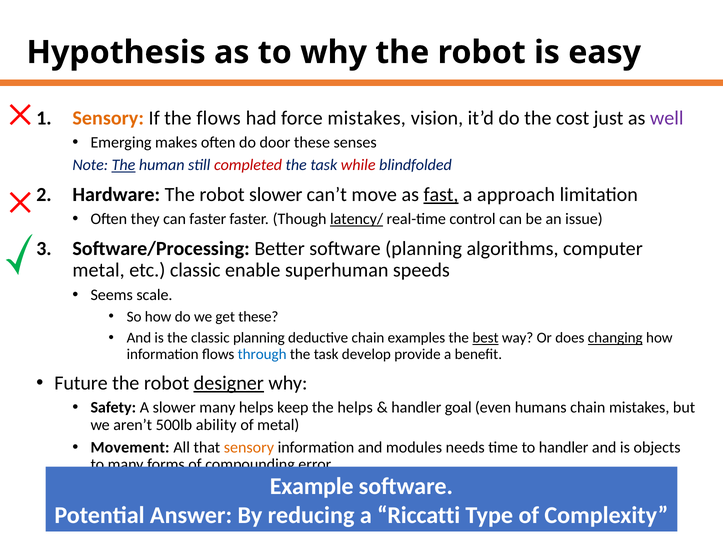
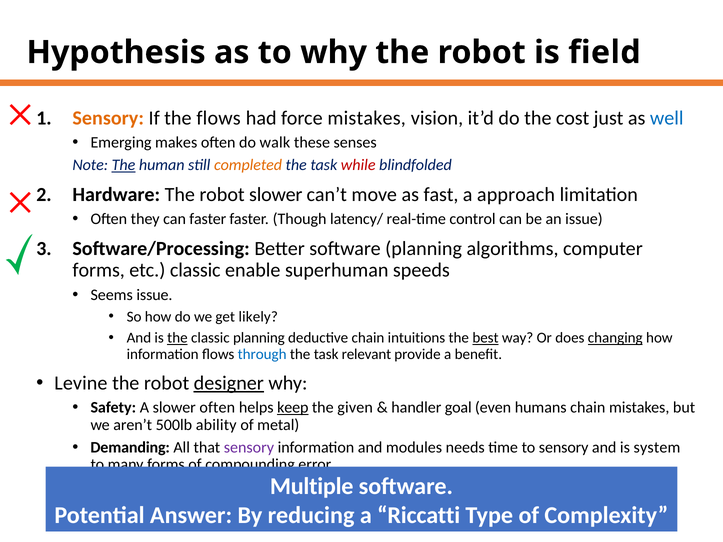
easy: easy -> field (604, 52)
well colour: purple -> blue (667, 118)
door: door -> walk (275, 143)
completed colour: red -> orange (248, 165)
fast underline: present -> none (441, 195)
latency/ underline: present -> none (357, 219)
metal: metal -> forms (99, 270)
Seems scale: scale -> issue (154, 295)
get these: these -> likely (258, 317)
the underline: none -> present (177, 338)
examples: examples -> intuitions (416, 338)
develop: develop -> relevant (366, 354)
Future: Future -> Levine (81, 383)
slower many: many -> often (217, 408)
keep underline: none -> present (293, 408)
the helps: helps -> given (355, 408)
Movement: Movement -> Demanding (130, 448)
sensory colour: orange -> purple (249, 448)
to handler: handler -> sensory (564, 448)
objects: objects -> system (657, 448)
Example: Example -> Multiple (312, 487)
